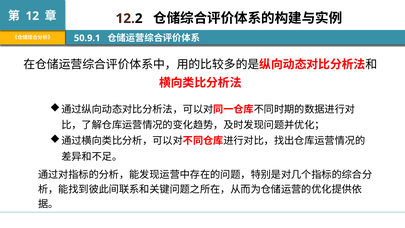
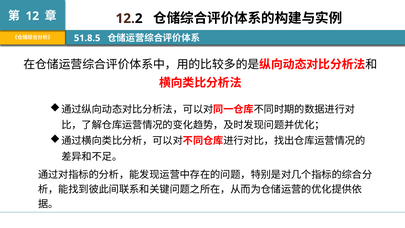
50.9.1: 50.9.1 -> 51.8.5 (87, 38)
